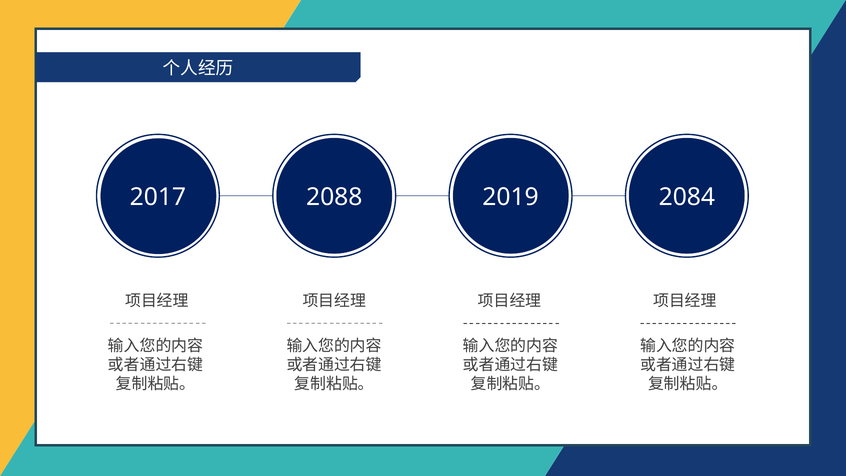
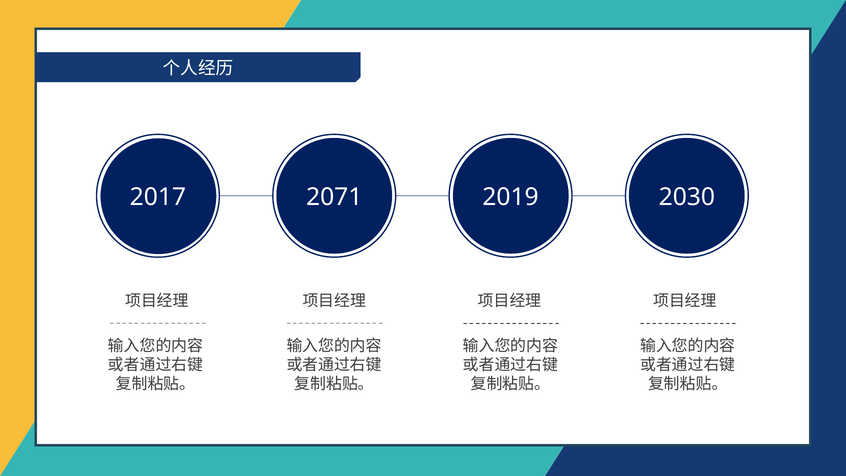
2088: 2088 -> 2071 (334, 197)
2084: 2084 -> 2030 (687, 197)
